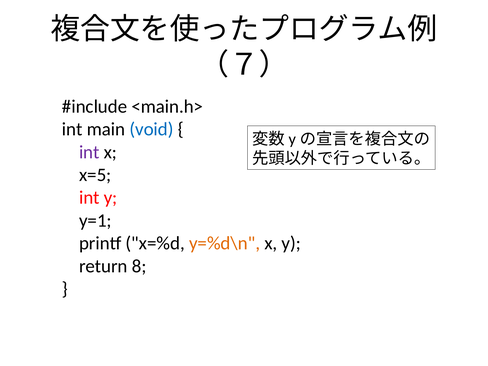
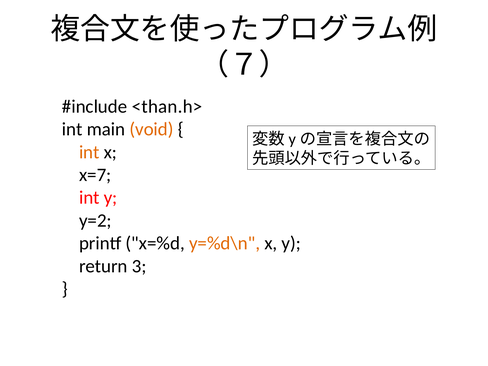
<main.h>: <main.h> -> <than.h> (167, 107)
void colour: blue -> orange (152, 129)
int colour: purple -> orange (89, 152)
x=5: x=5 -> x=7 (95, 175)
y=1: y=1 -> y=2 (95, 221)
8: 8 -> 3 (139, 266)
